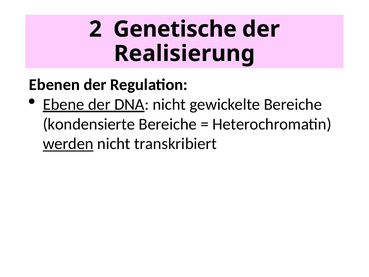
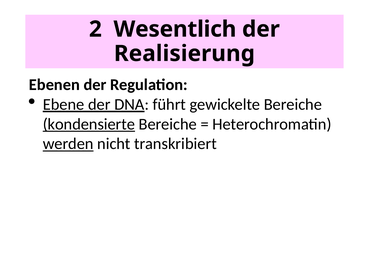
Genetische: Genetische -> Wesentlich (175, 29)
DNA nicht: nicht -> führt (169, 104)
kondensierte underline: none -> present (89, 124)
